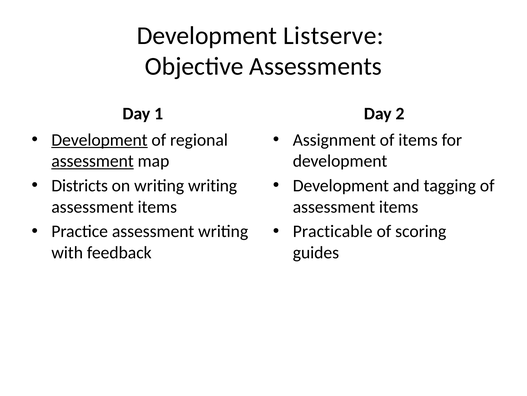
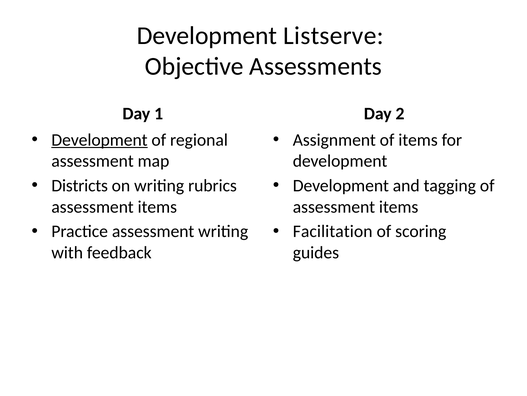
assessment underline: present -> none (93, 161)
writing writing: writing -> rubrics (212, 185)
Practicable: Practicable -> Facilitation (333, 231)
